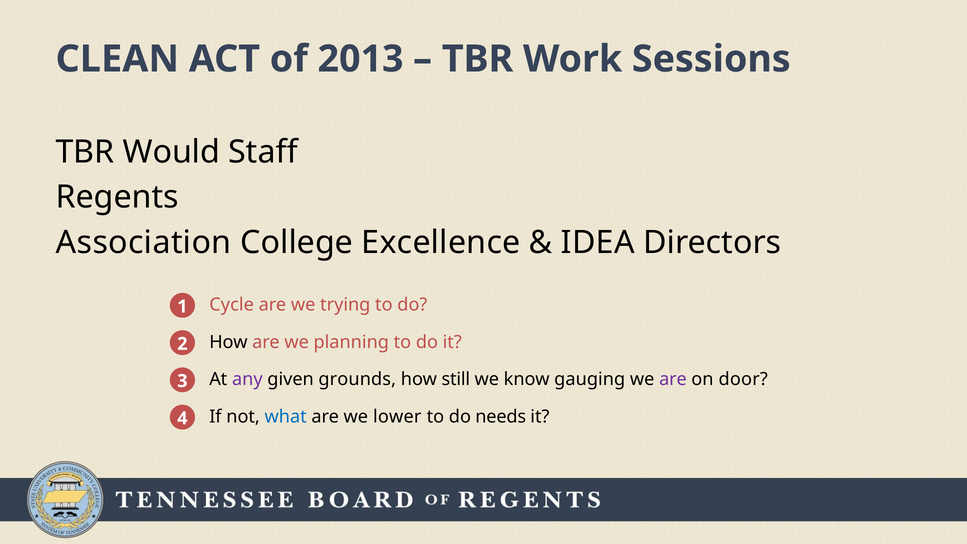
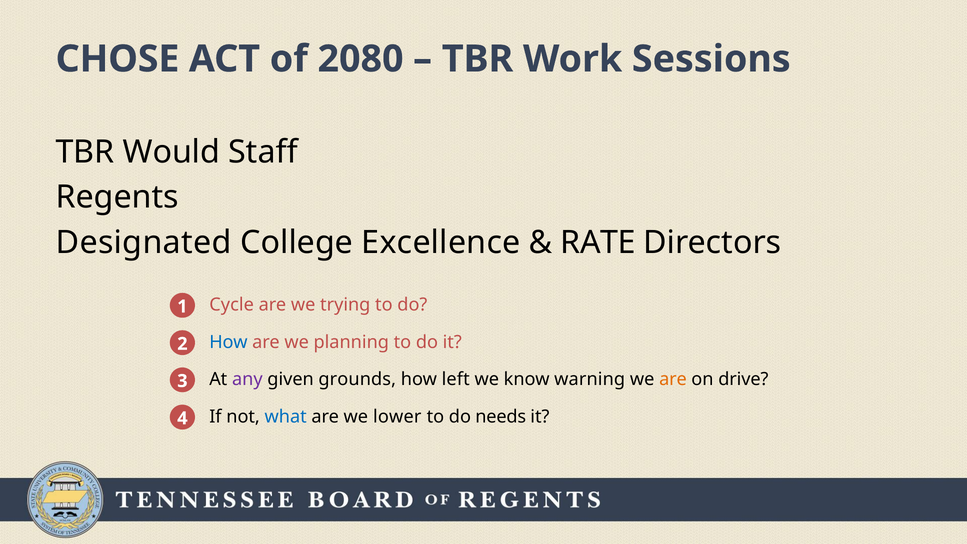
CLEAN: CLEAN -> CHOSE (117, 59)
2013: 2013 -> 2080 (361, 59)
Association: Association -> Designated (144, 242)
IDEA: IDEA -> RATE (598, 242)
How colour: black -> blue (228, 342)
still: still -> left (456, 379)
gauging: gauging -> warning (590, 379)
are colour: purple -> orange (673, 379)
door: door -> drive (743, 379)
